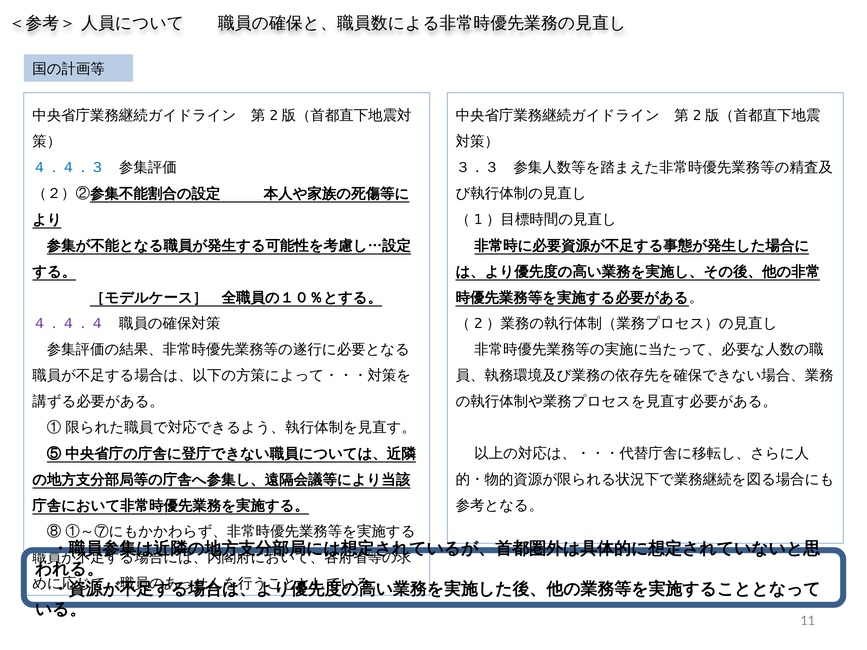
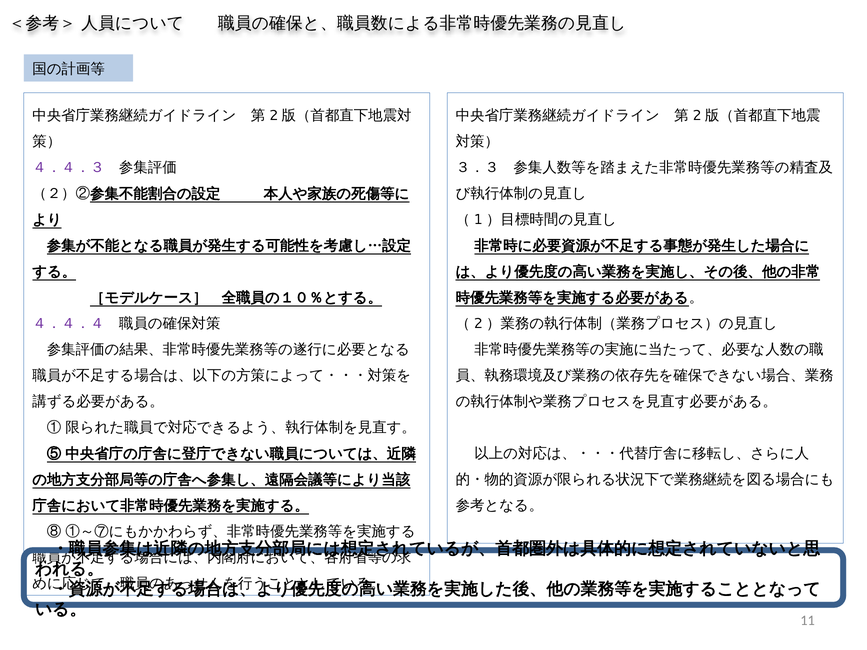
４．４．３ colour: blue -> purple (68, 168)
